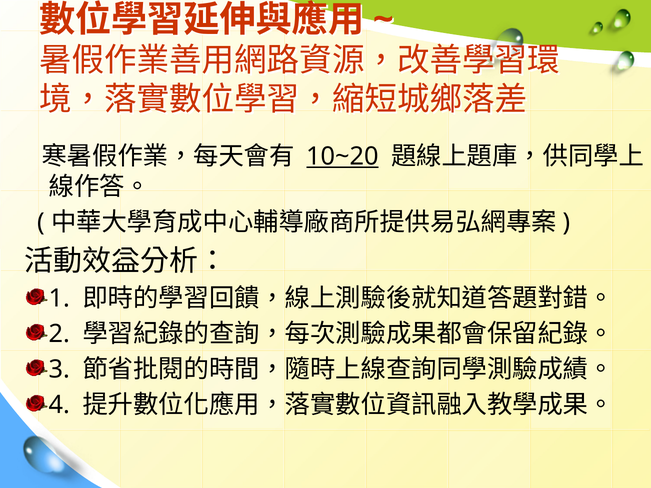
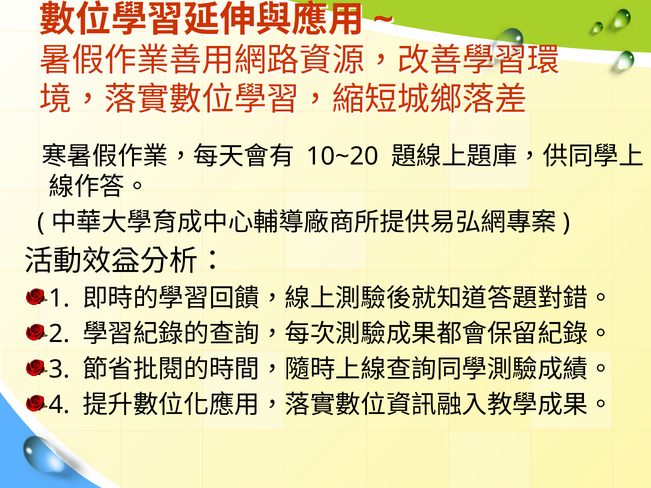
10~20 underline: present -> none (342, 157)
